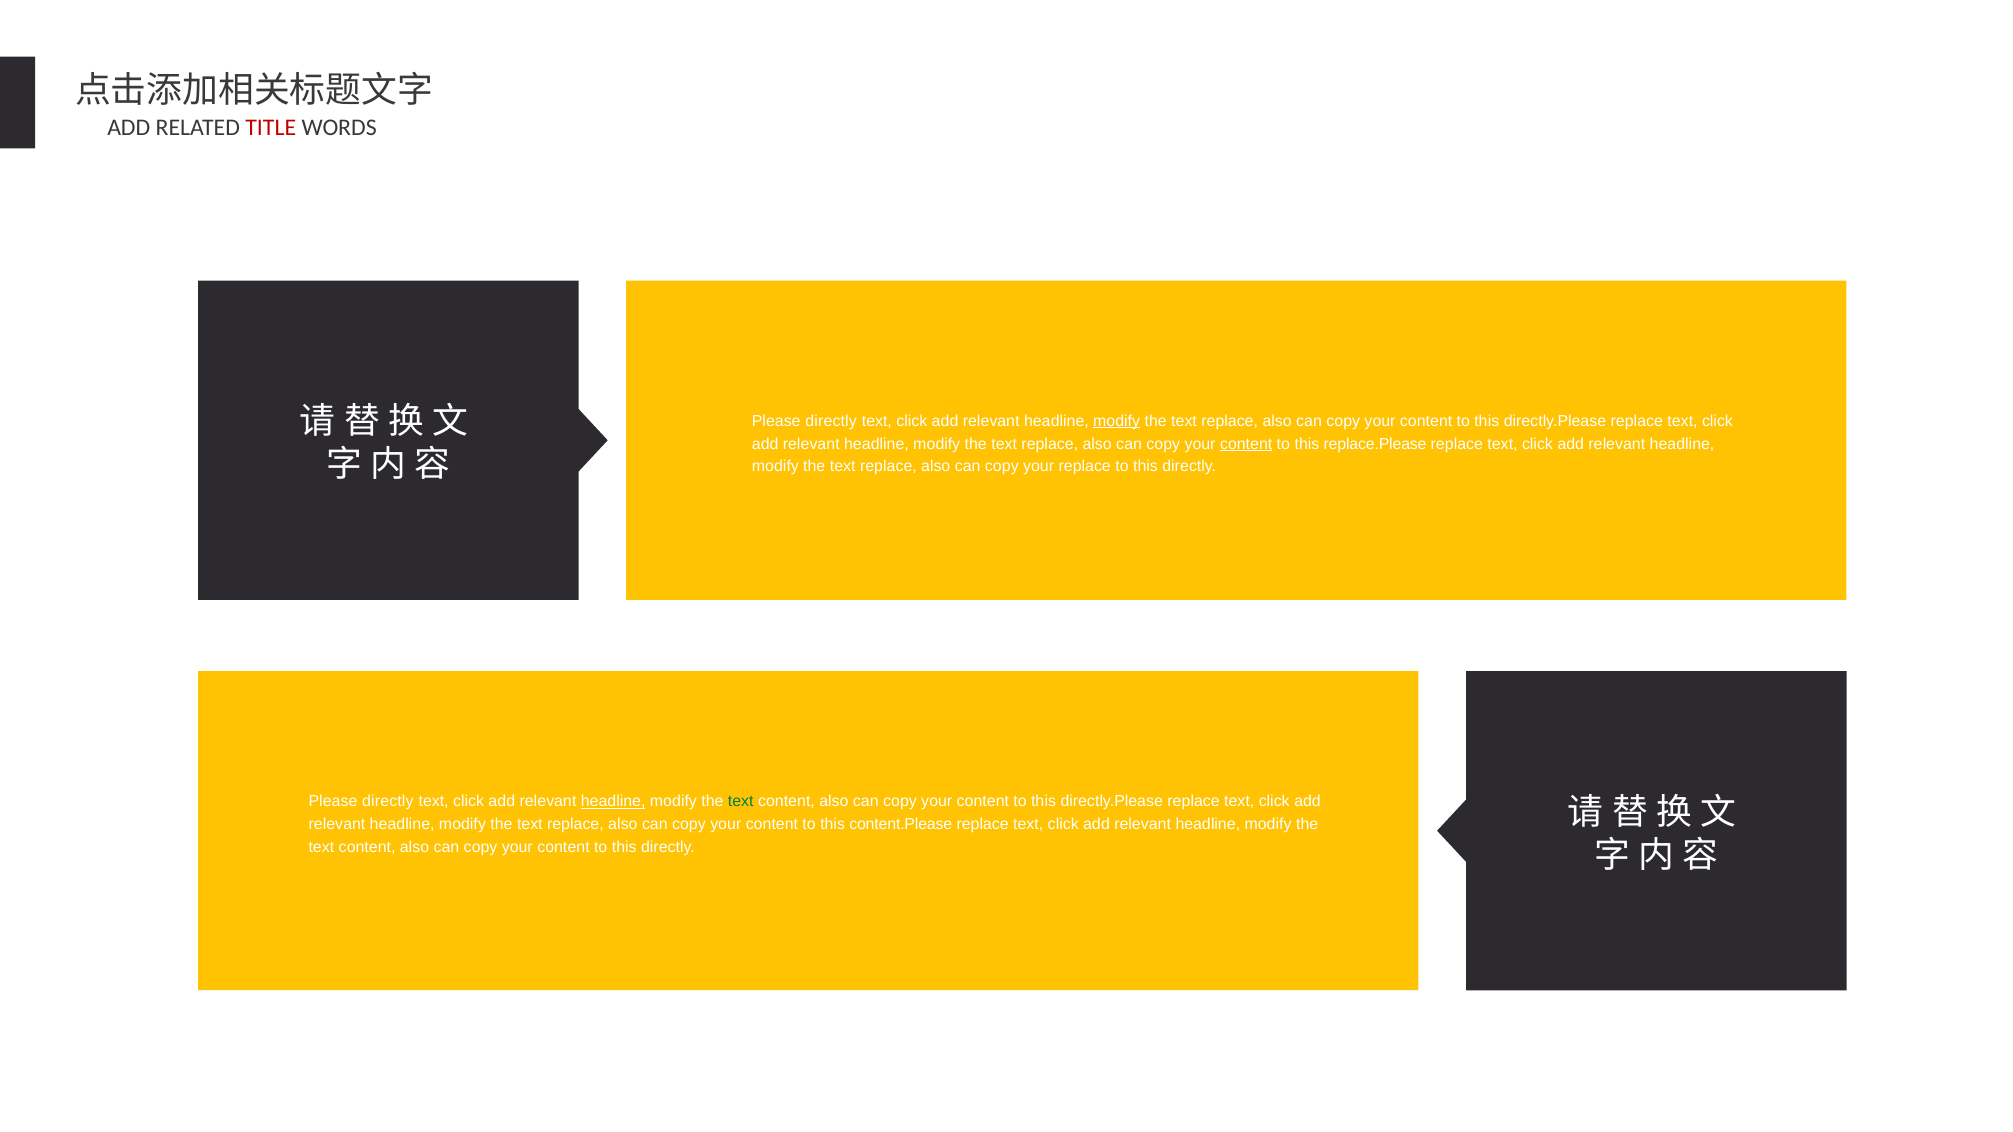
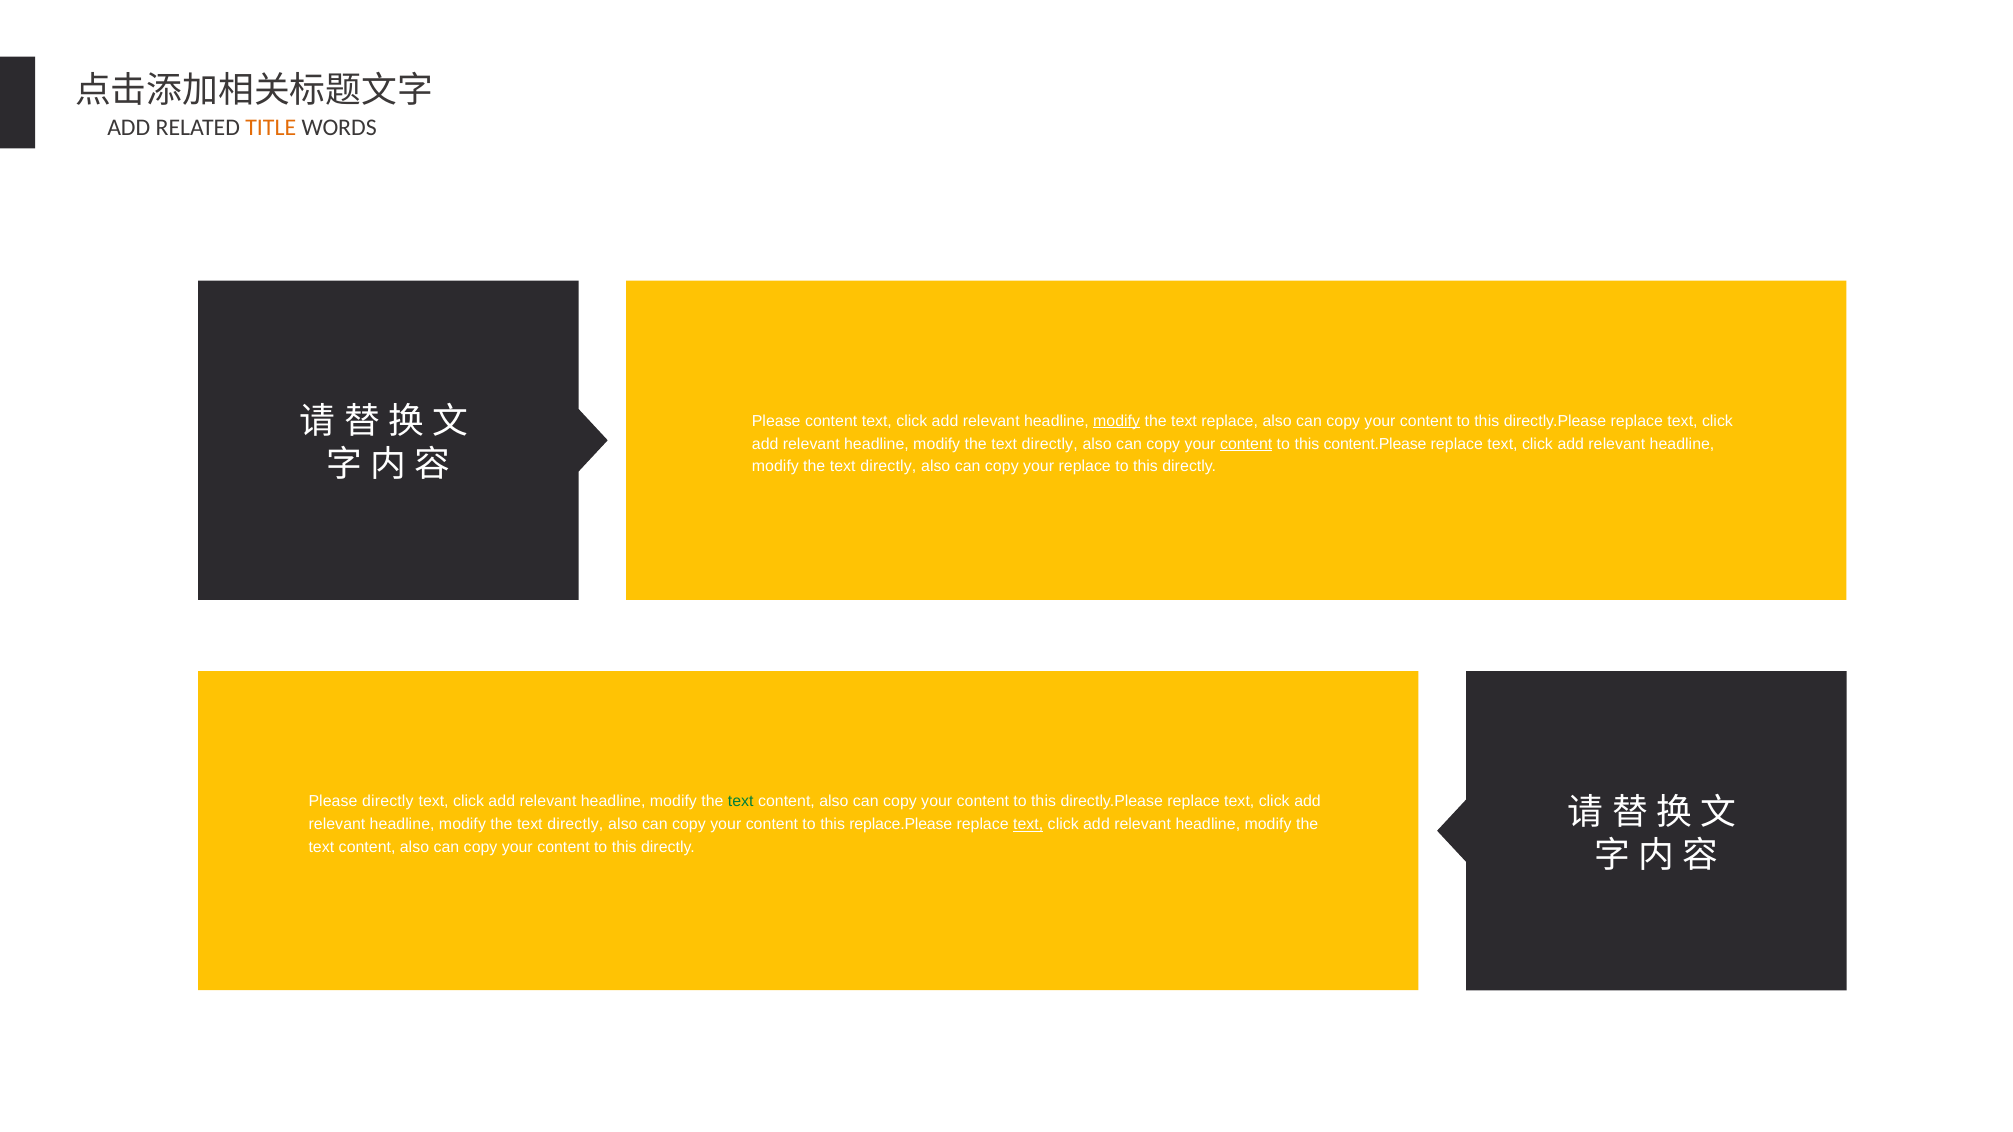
TITLE colour: red -> orange (271, 128)
directly: directly -> content (831, 421)
replace: replace -> directly (1050, 444)
replace.Please: replace.Please -> content.Please (1375, 444)
replace: replace -> directly (888, 467)
headline underline: present -> none (613, 802)
replace: replace -> directly (575, 824)
content.Please: content.Please -> replace.Please (901, 824)
text underline: none -> present (1028, 824)
